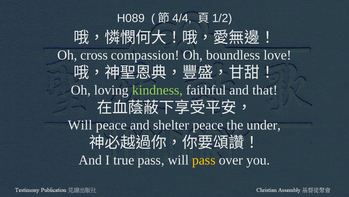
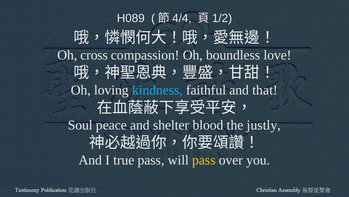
kindness colour: light green -> light blue (157, 90)
Will: Will -> Soul (80, 125)
shelter peace: peace -> blood (208, 125)
under: under -> justly (264, 125)
